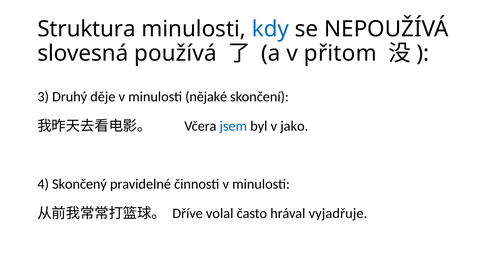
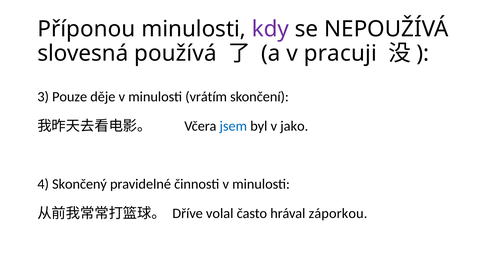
Struktura: Struktura -> Příponou (86, 29)
kdy colour: blue -> purple (270, 29)
přitom: přitom -> pracuji (340, 53)
Druhý: Druhý -> Pouze (70, 97)
nějaké: nějaké -> vrátím (206, 97)
vyjadřuje: vyjadřuje -> záporkou (338, 213)
